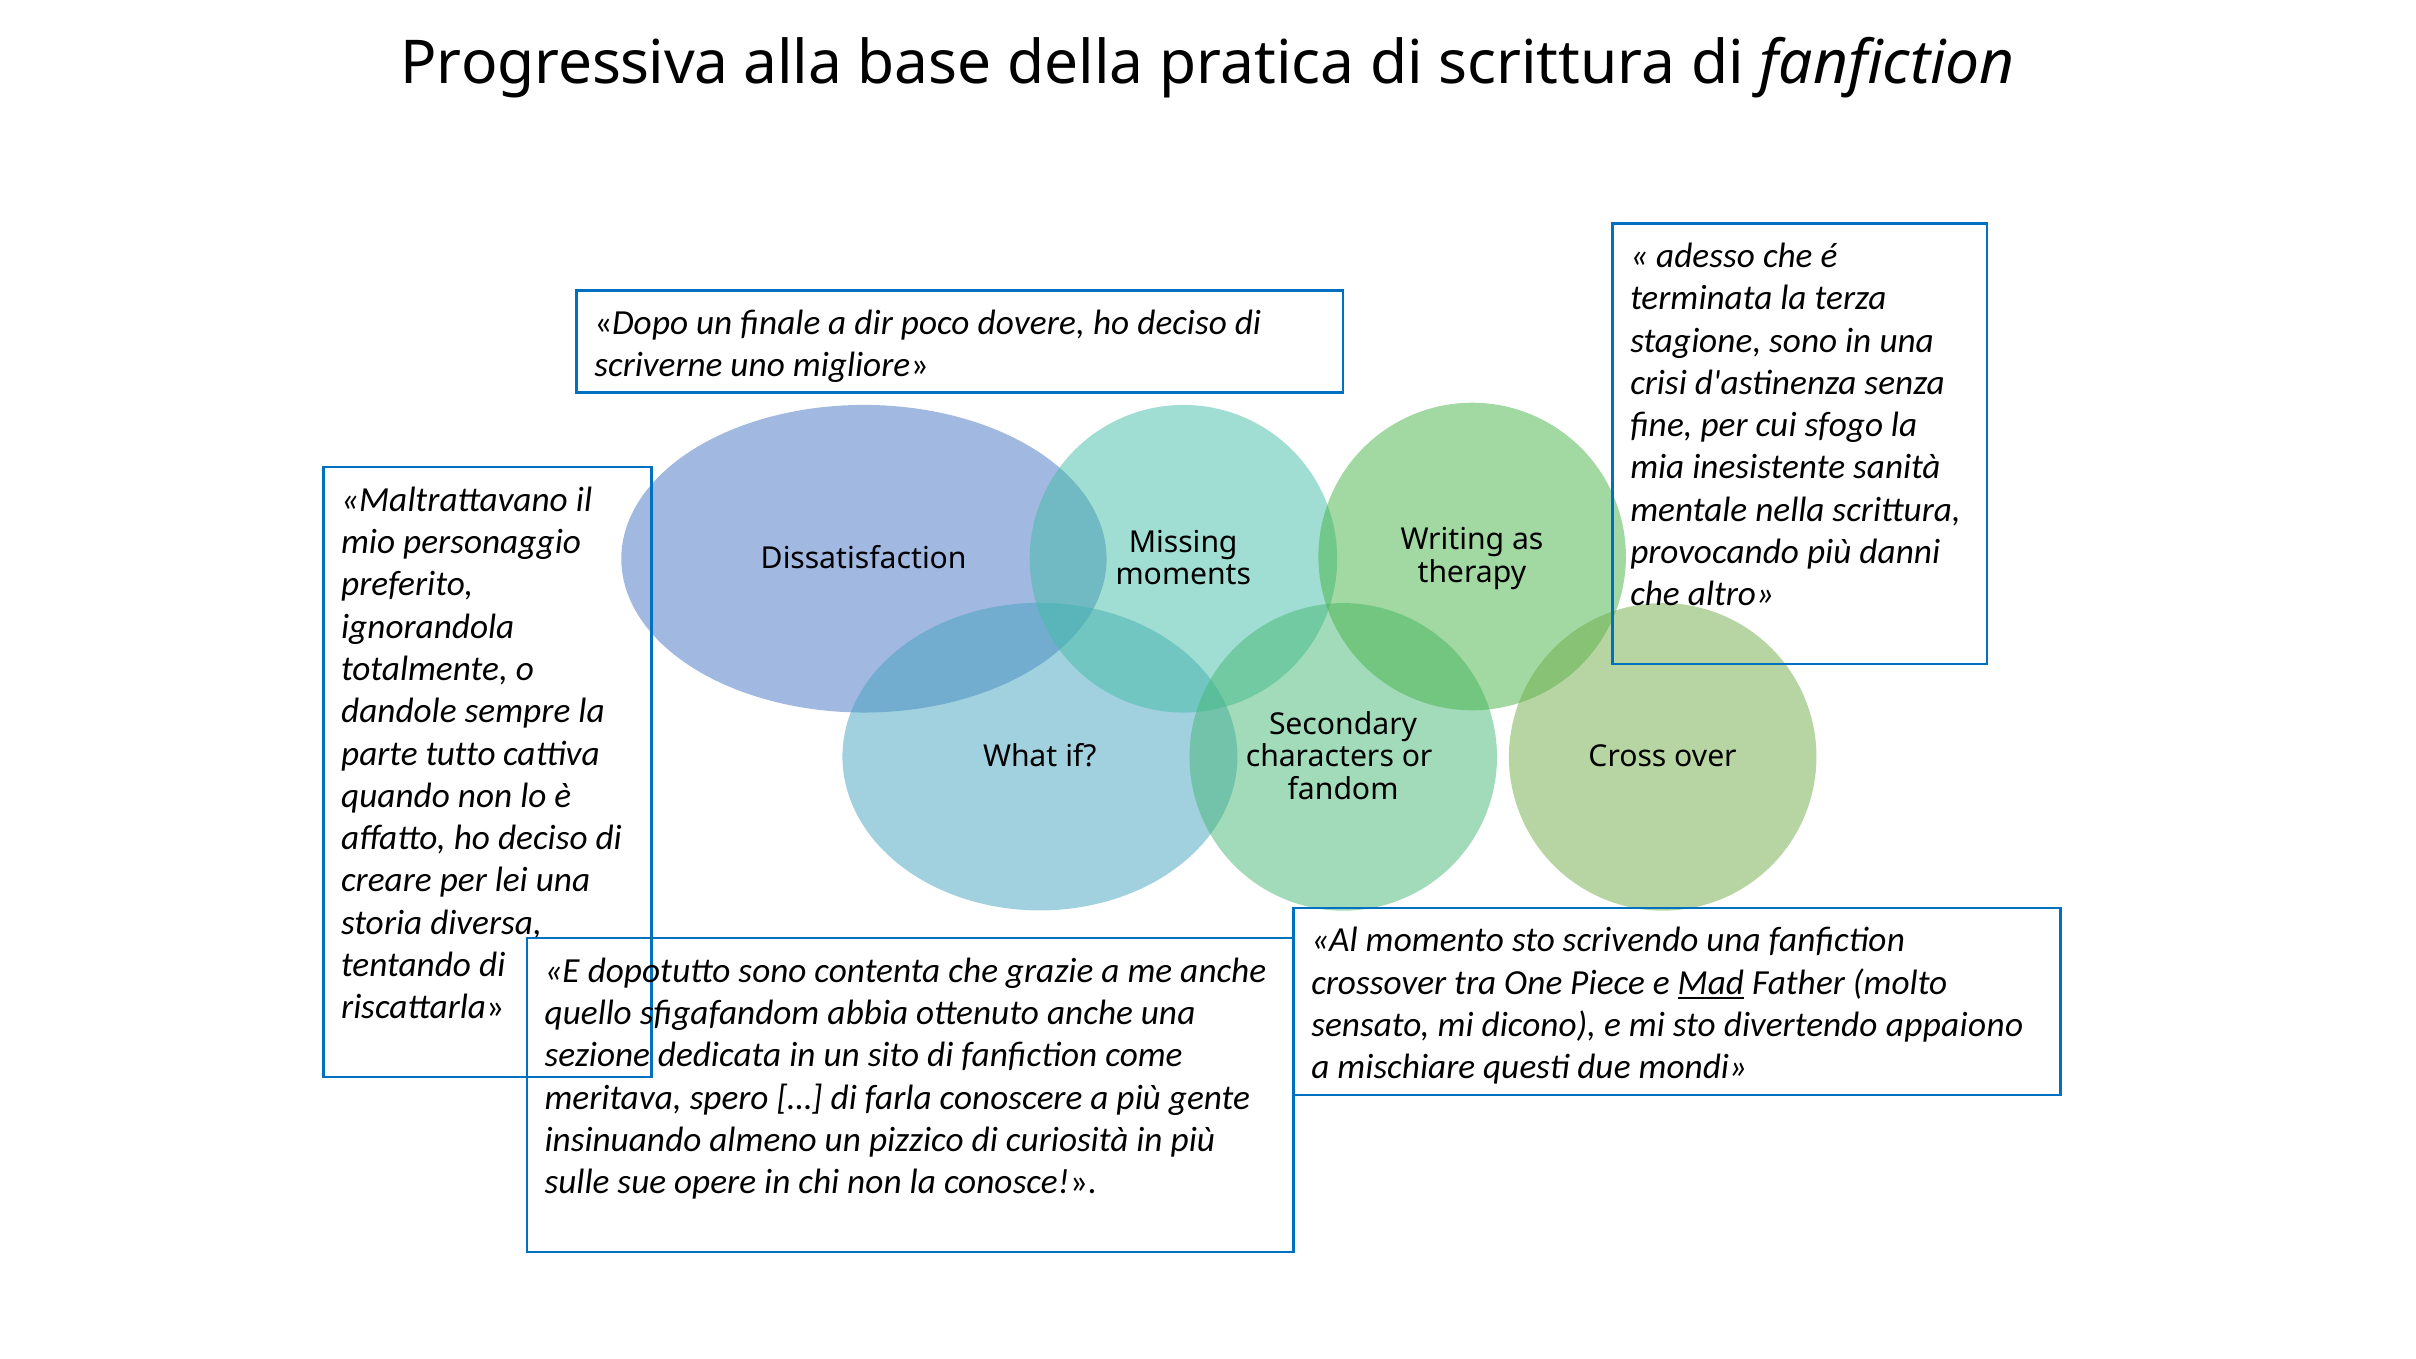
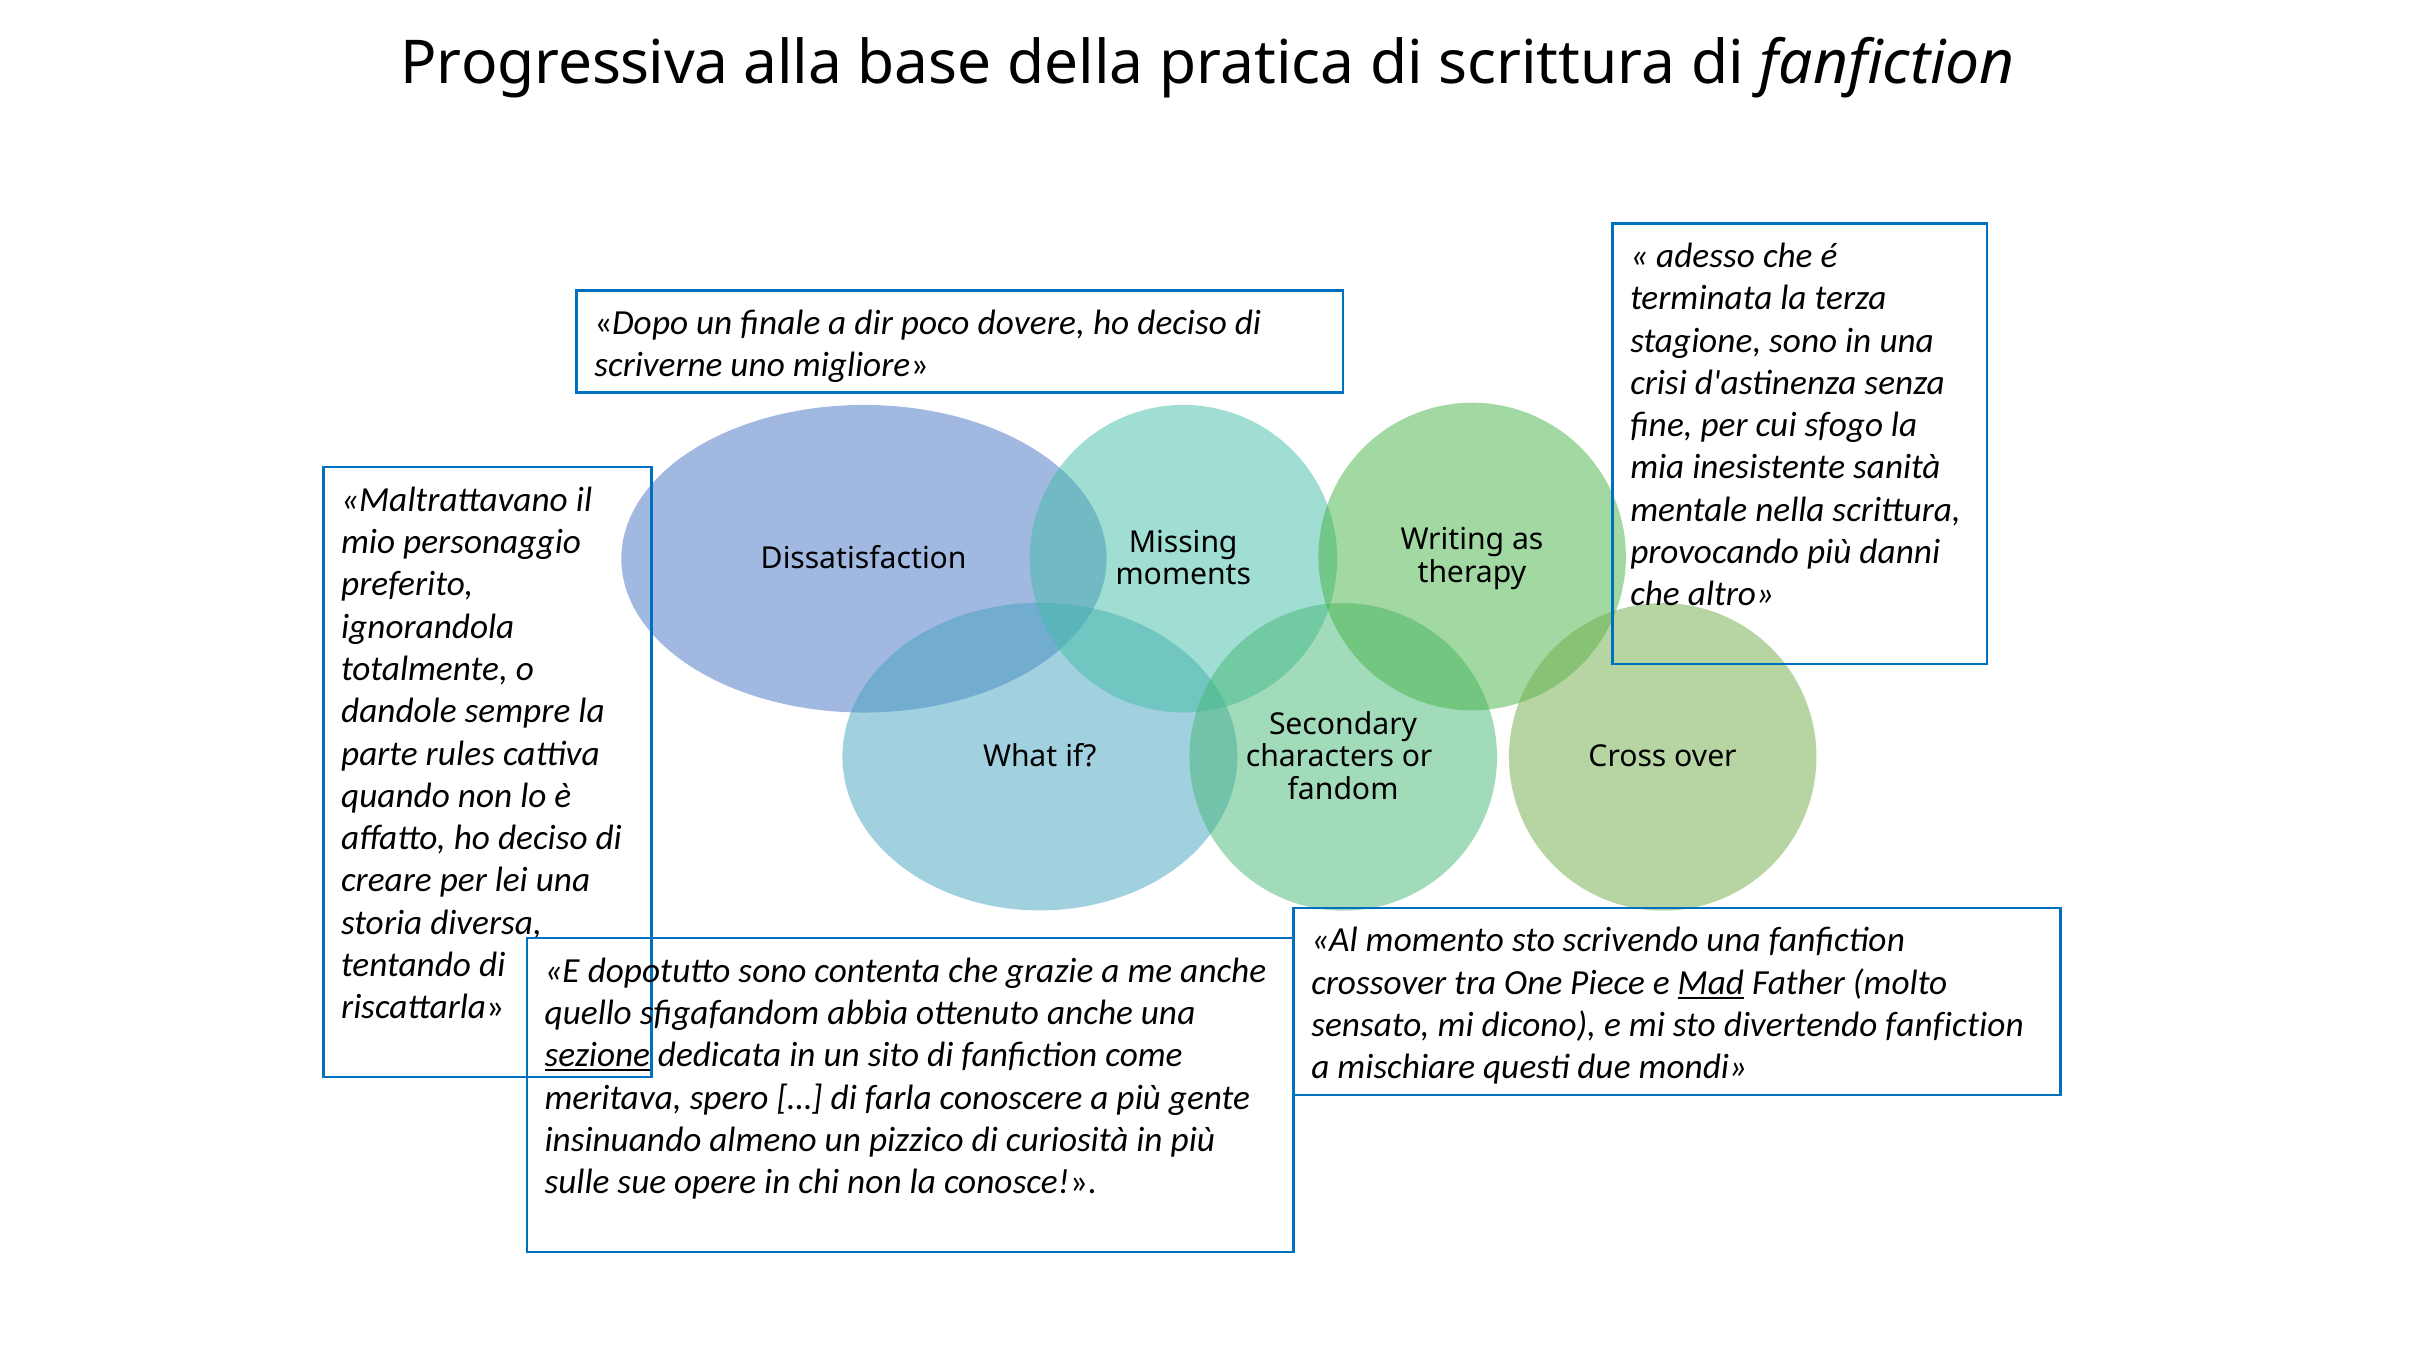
tutto: tutto -> rules (460, 753)
divertendo appaiono: appaiono -> fanfiction (1955, 1025)
sezione underline: none -> present (597, 1055)
